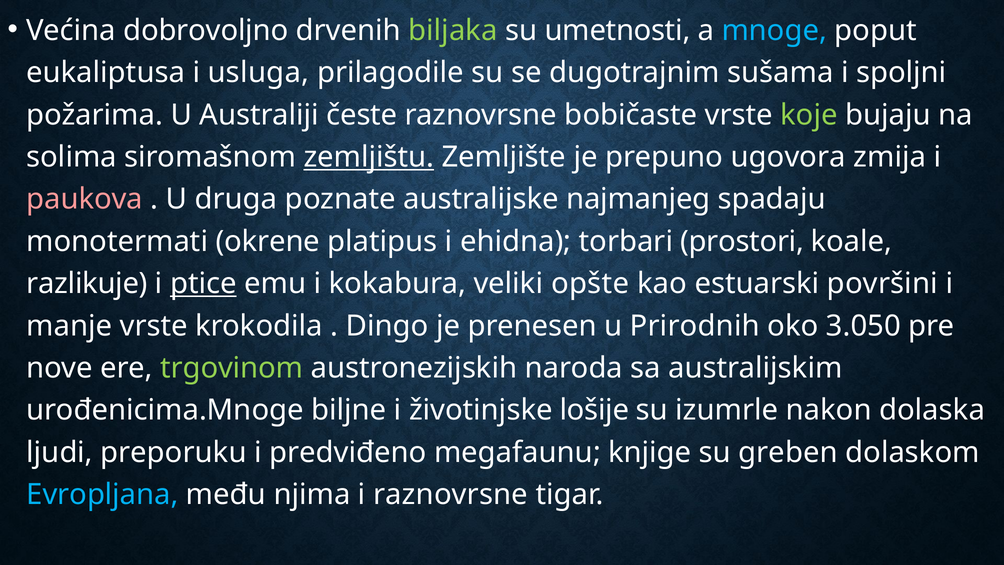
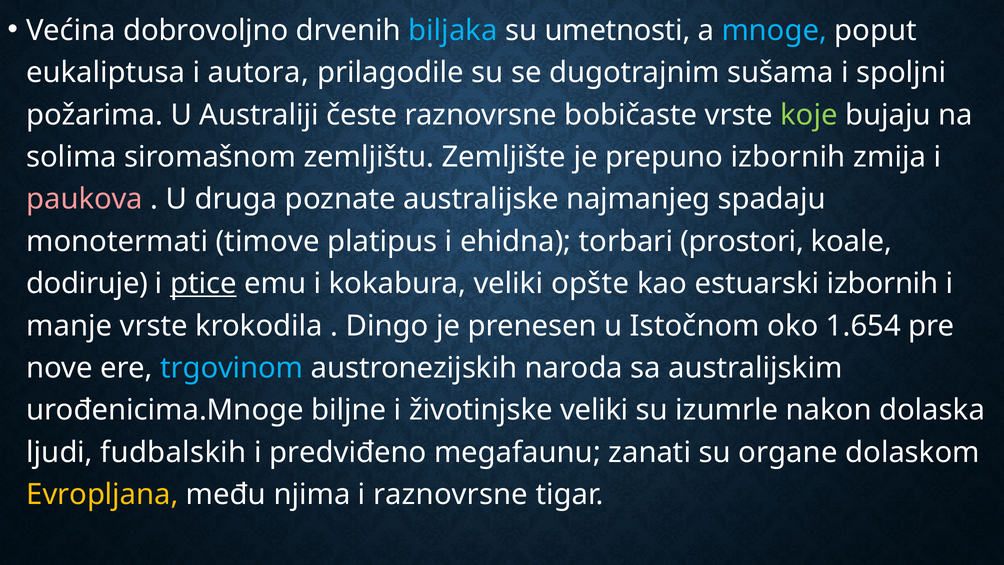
biljaka colour: light green -> light blue (453, 30)
usluga: usluga -> autora (258, 73)
zemljištu underline: present -> none (369, 157)
prepuno ugovora: ugovora -> izbornih (788, 157)
okrene: okrene -> timove (268, 241)
razlikuje: razlikuje -> dodiruje (87, 284)
estuarski površini: površini -> izbornih (883, 284)
Prirodnih: Prirodnih -> Istočnom (695, 326)
3.050: 3.050 -> 1.654 (863, 326)
trgovinom colour: light green -> light blue (232, 368)
životinjske lošije: lošije -> veliki (594, 410)
preporuku: preporuku -> fudbalskih (173, 452)
knjige: knjige -> zanati (650, 452)
greben: greben -> organe (788, 452)
Evropljana colour: light blue -> yellow (102, 494)
